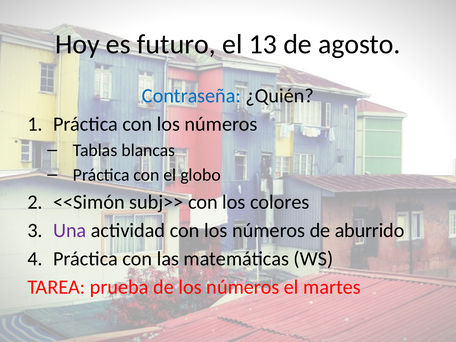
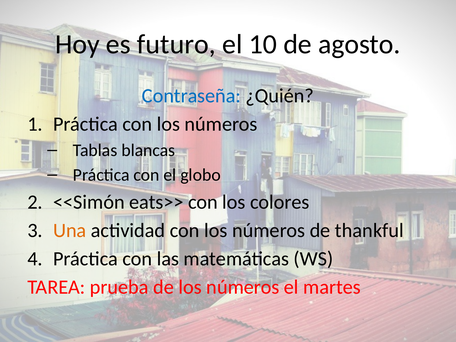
13: 13 -> 10 (263, 44)
subj>>: subj>> -> eats>> (156, 202)
Una colour: purple -> orange (70, 230)
aburrido: aburrido -> thankful (369, 230)
